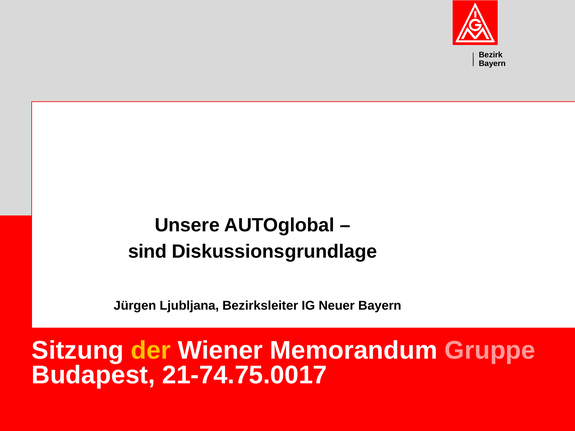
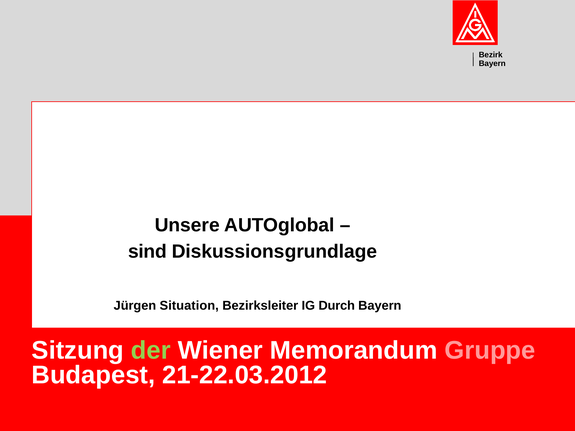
Ljubljana: Ljubljana -> Situation (189, 306)
Neuer: Neuer -> Durch (337, 306)
der colour: yellow -> light green (151, 351)
21-74.75.0017: 21-74.75.0017 -> 21-22.03.2012 (245, 375)
